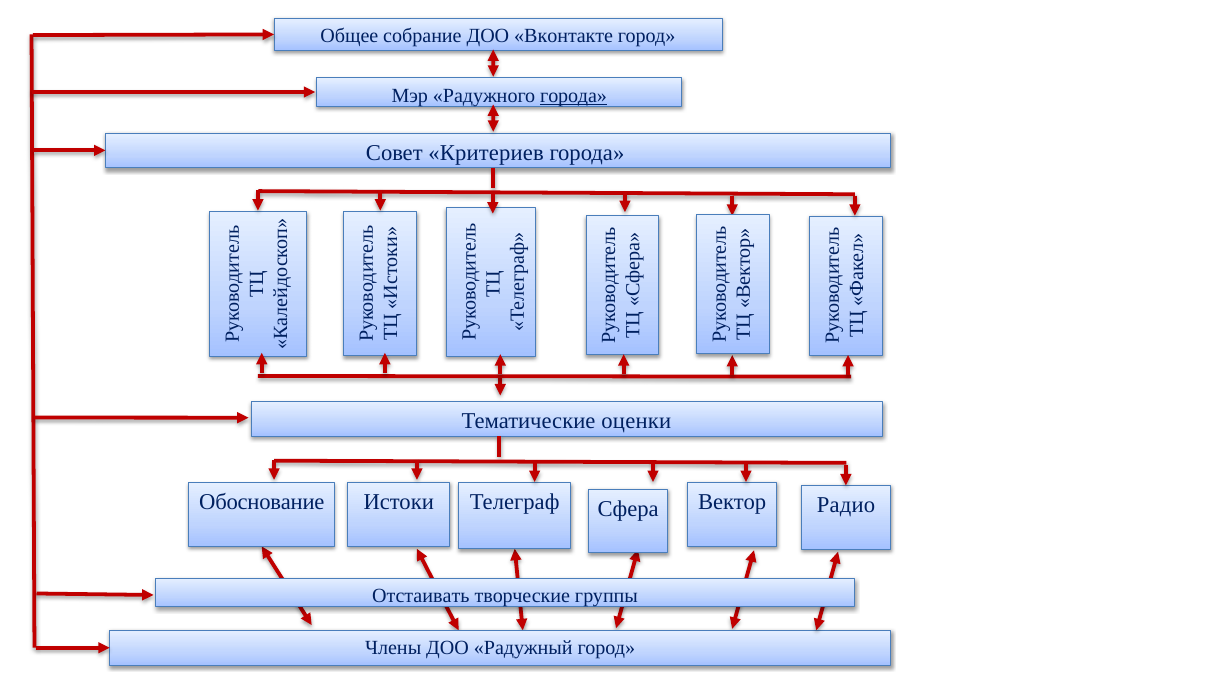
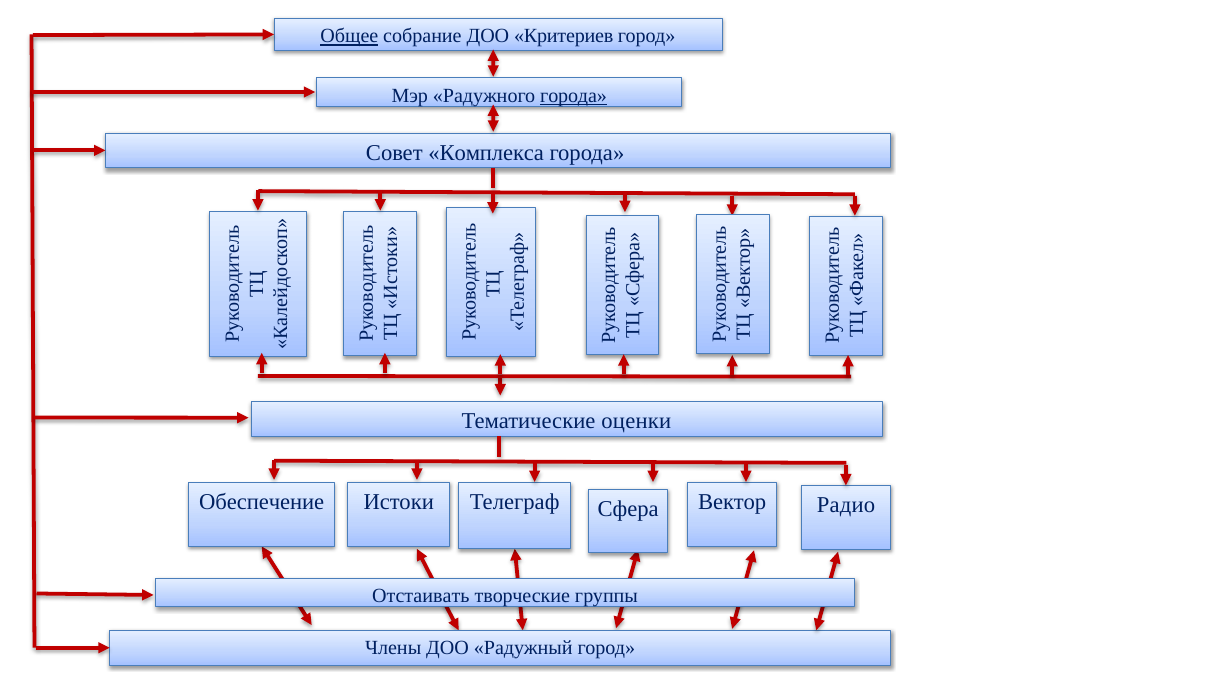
Общее underline: none -> present (349, 36)
Вконтакте: Вконтакте -> Критериев (564, 36)
Критериев: Критериев -> Комплекса (486, 153)
Обоснование: Обоснование -> Обеспечение (262, 502)
